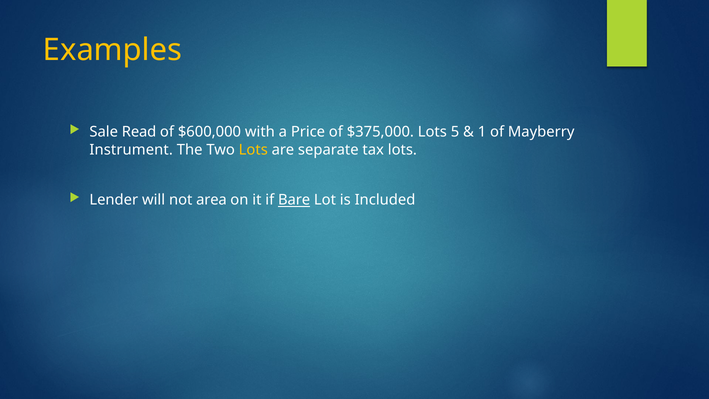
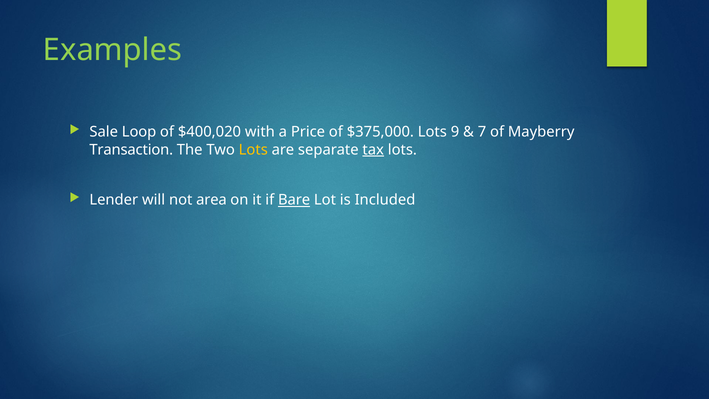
Examples colour: yellow -> light green (113, 50)
Read: Read -> Loop (139, 132)
$600,000: $600,000 -> $400,020 (209, 132)
5: 5 -> 9 (455, 132)
1: 1 -> 7 (482, 132)
Instrument: Instrument -> Transaction (131, 150)
tax underline: none -> present (373, 150)
